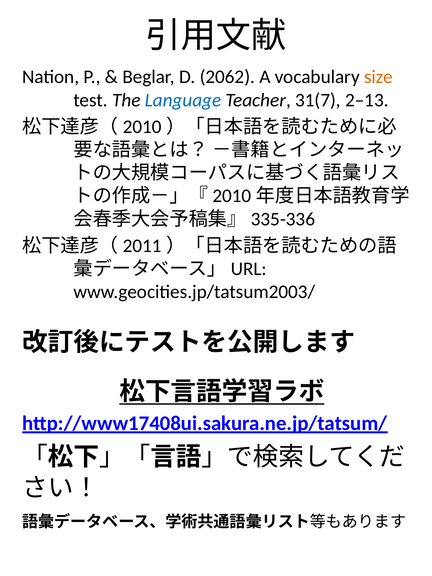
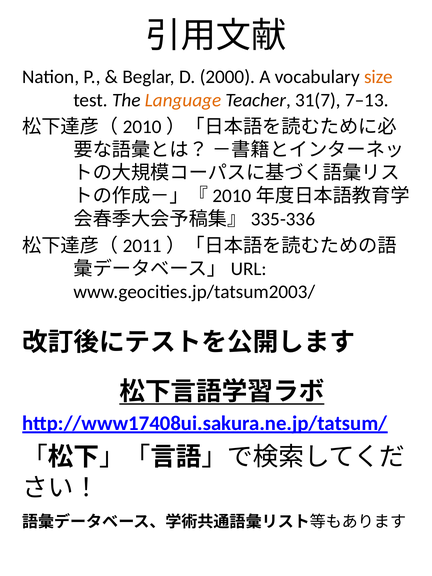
2062: 2062 -> 2000 (227, 77)
Language colour: blue -> orange (183, 100)
2–13: 2–13 -> 7–13 (367, 100)
